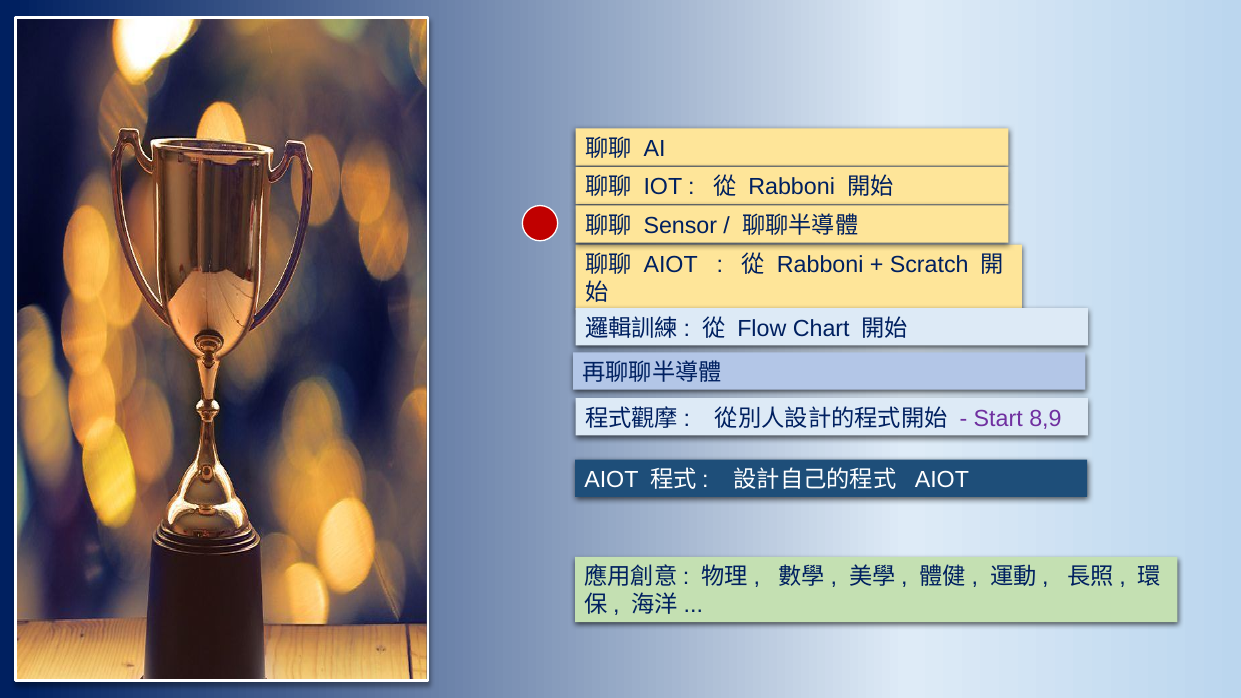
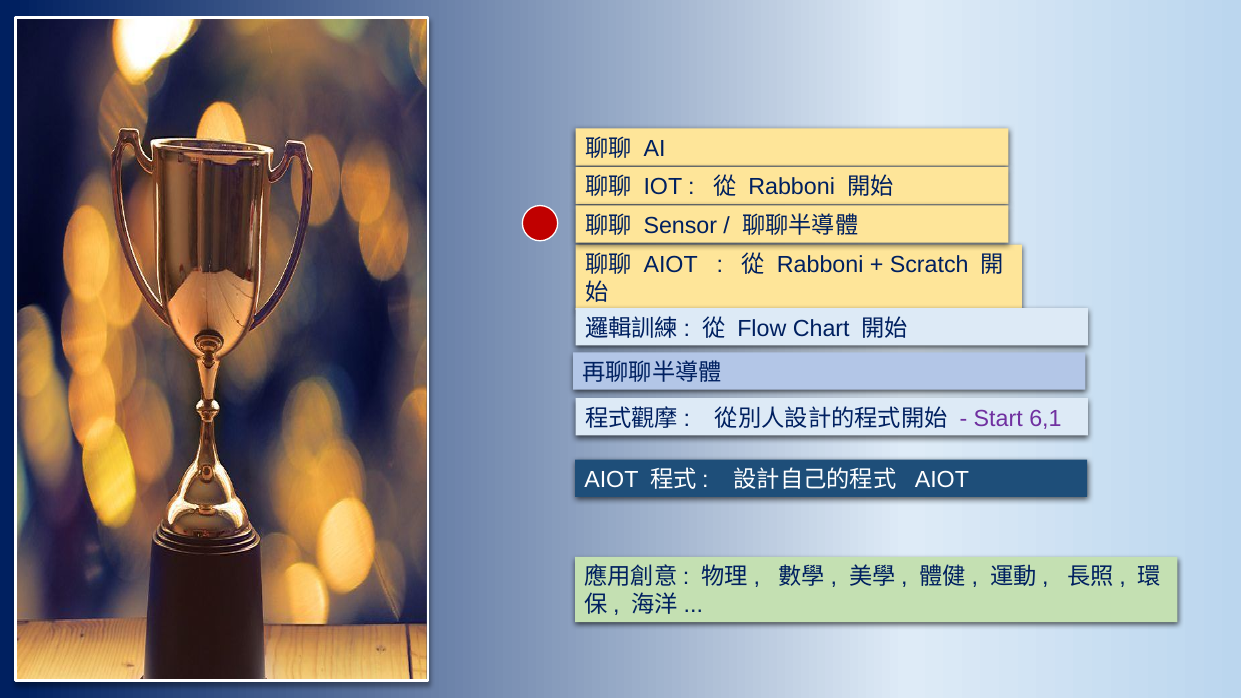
8,9: 8,9 -> 6,1 (1045, 418)
